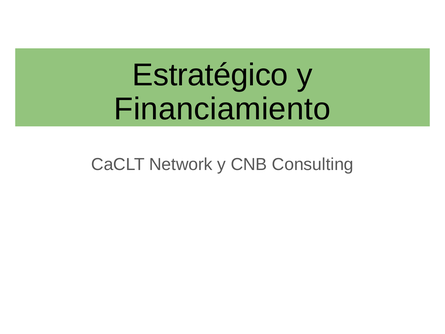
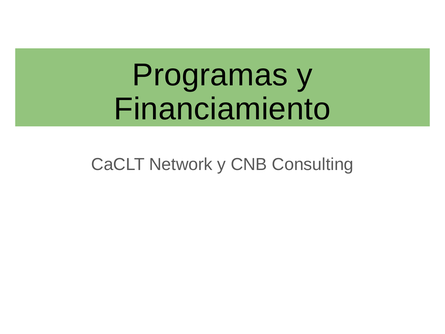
Estratégico: Estratégico -> Programas (210, 75)
